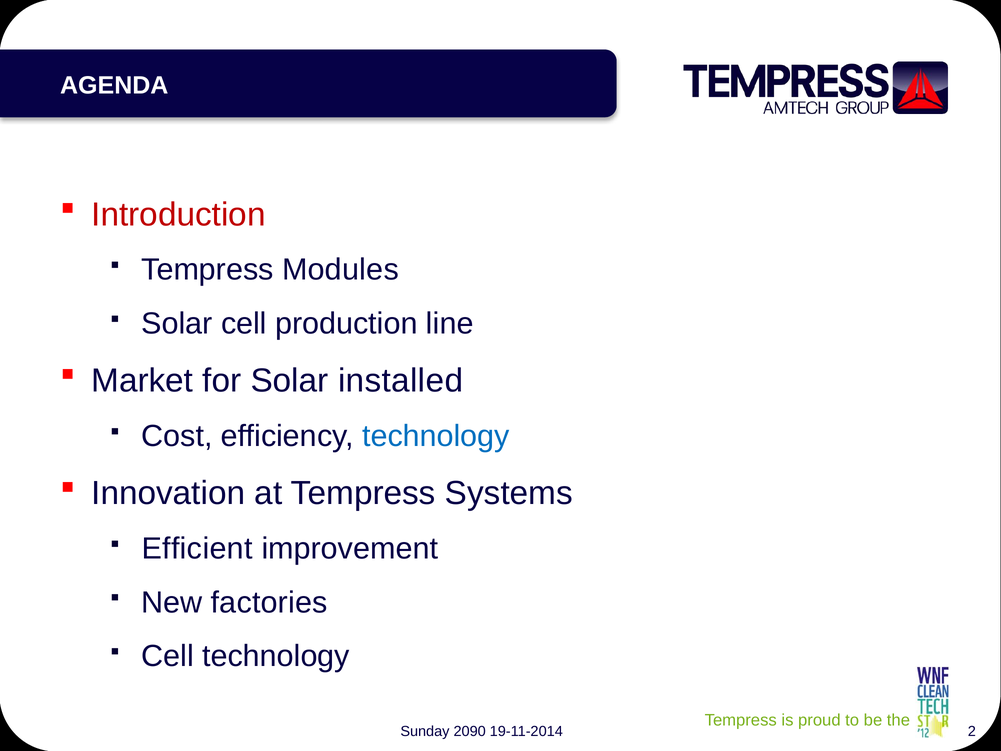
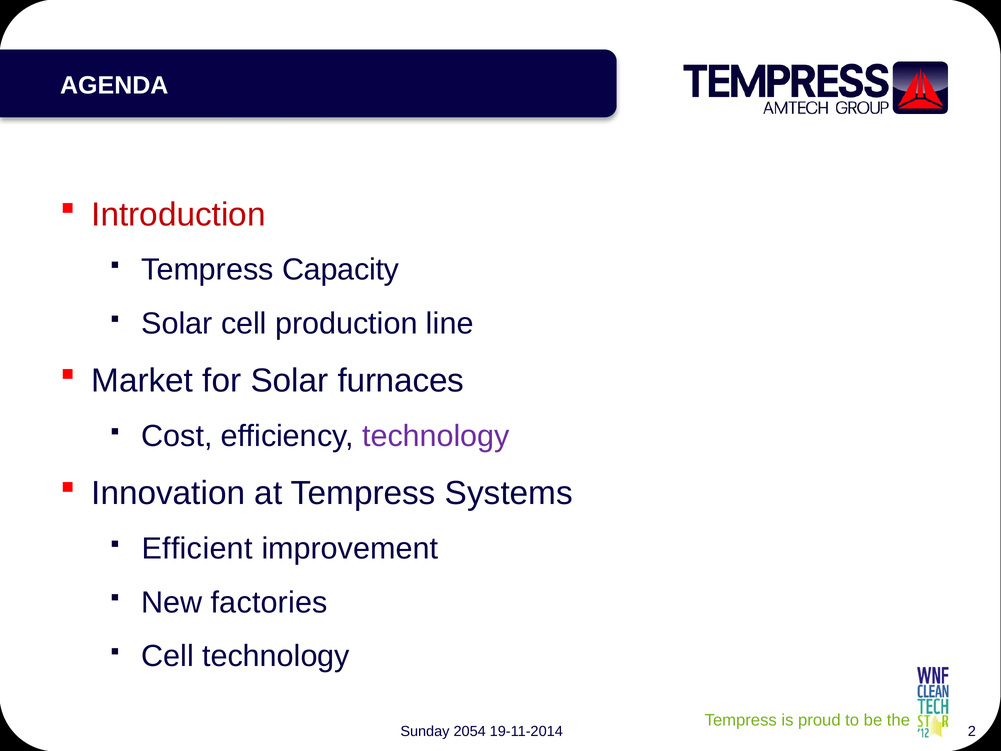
Modules: Modules -> Capacity (341, 270)
installed: installed -> furnaces (401, 381)
technology colour: blue -> purple (436, 436)
2090: 2090 -> 2054 (470, 731)
